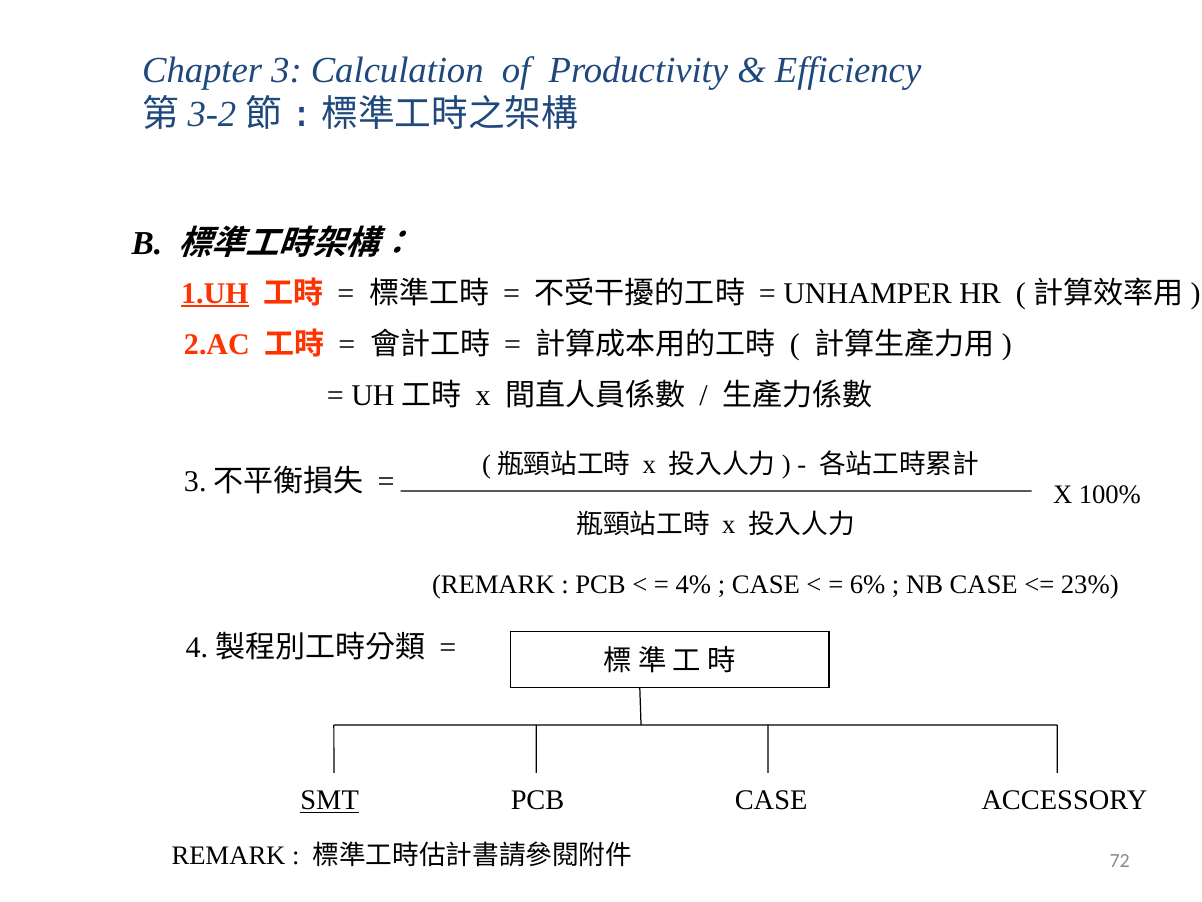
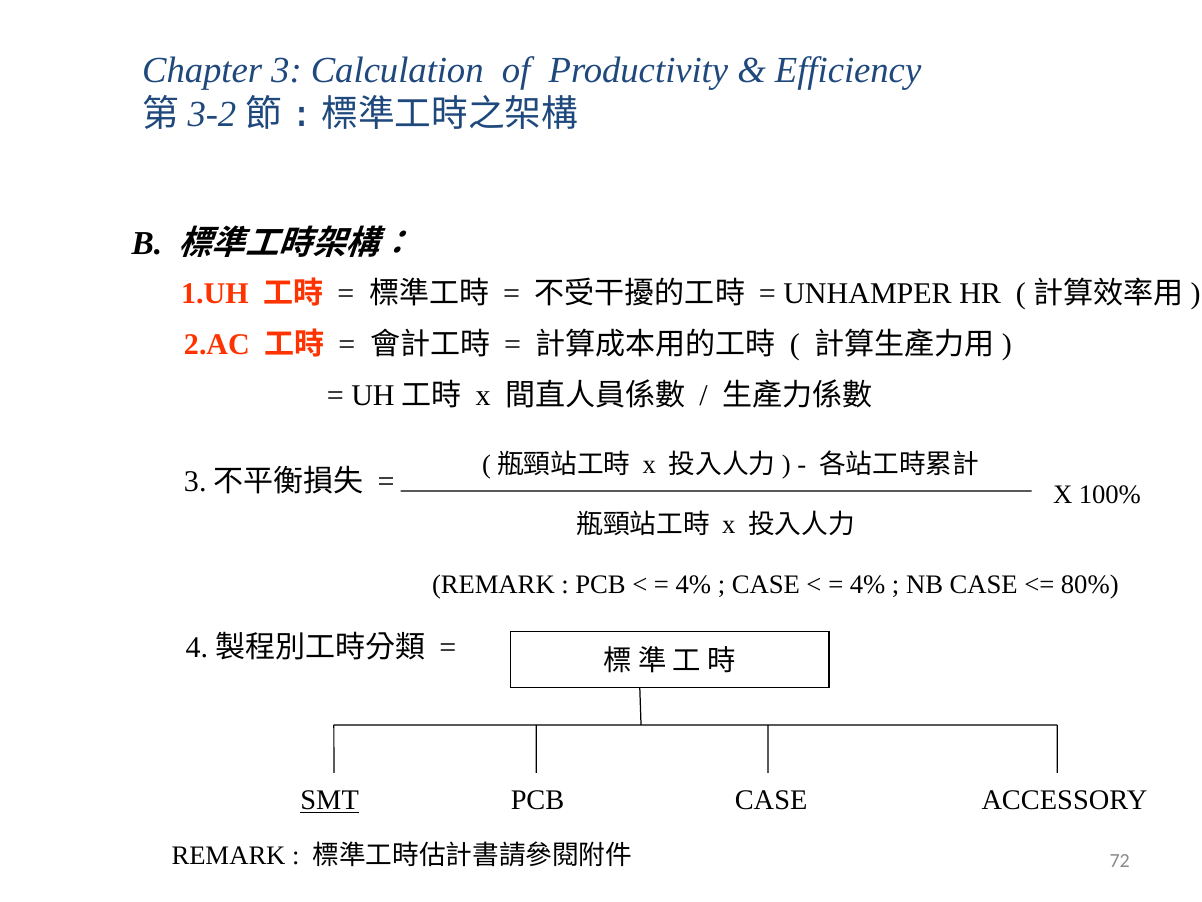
1.UH underline: present -> none (215, 293)
6%: 6% -> 4% (868, 584)
23%: 23% -> 80% (1090, 584)
